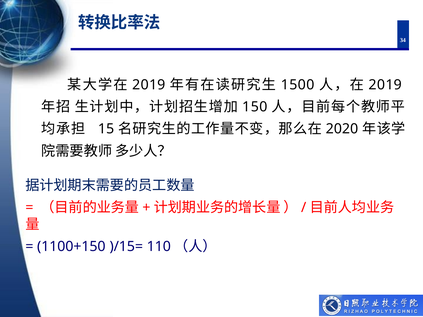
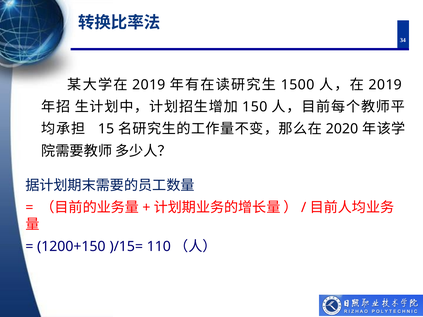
1100+150: 1100+150 -> 1200+150 (71, 247)
